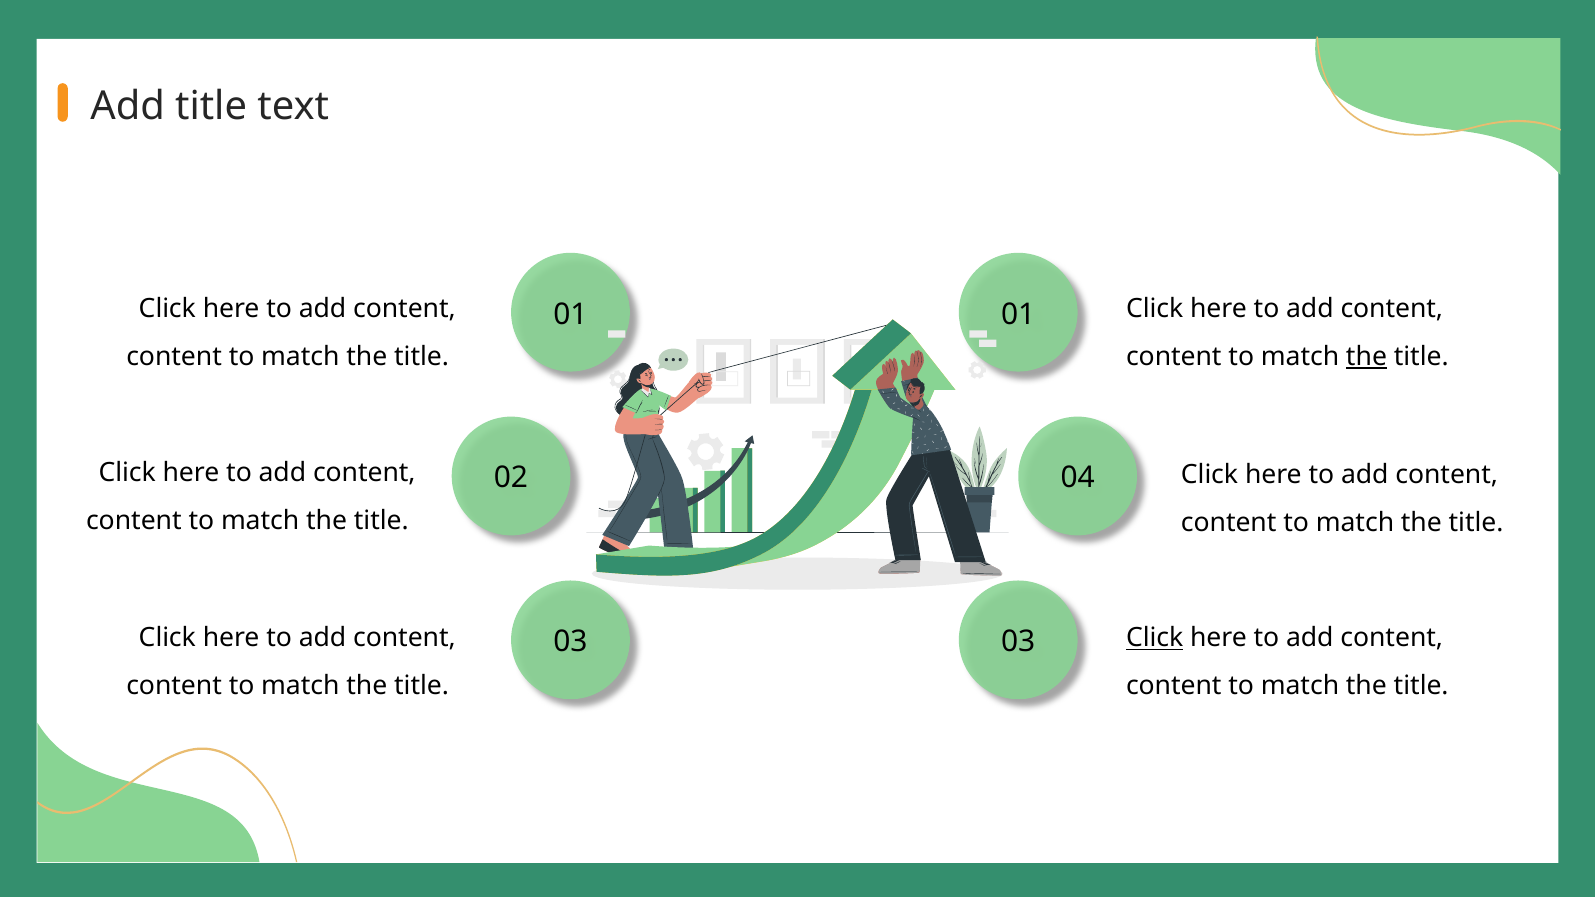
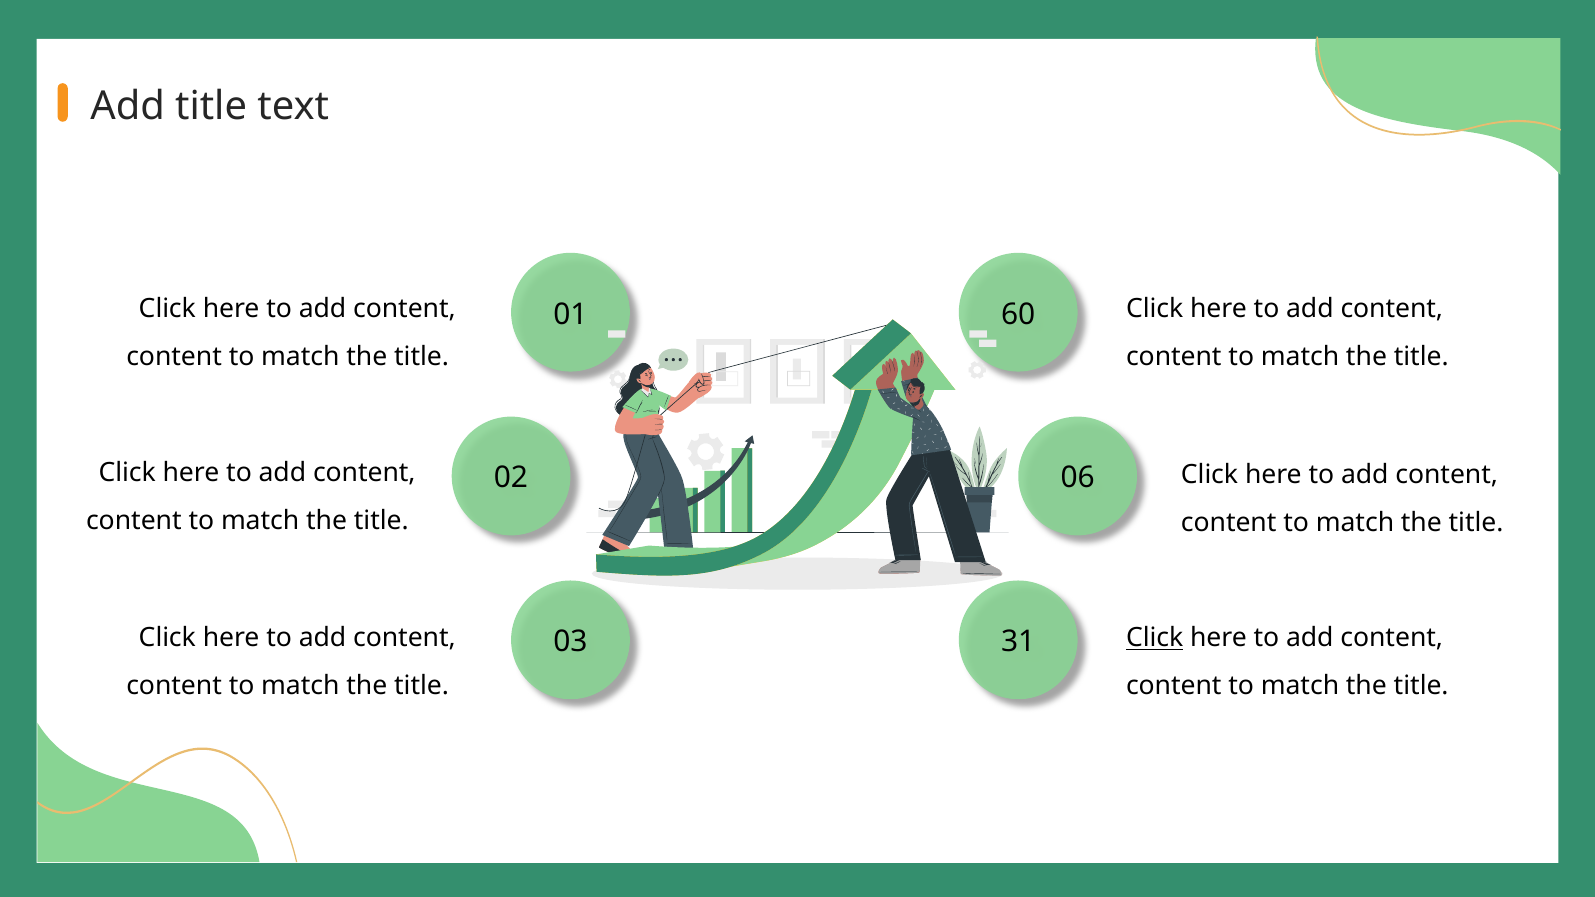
01 01: 01 -> 60 (1018, 314)
the underline: present -> none (1366, 357)
04: 04 -> 06 (1078, 478)
03 03: 03 -> 31 (1018, 642)
